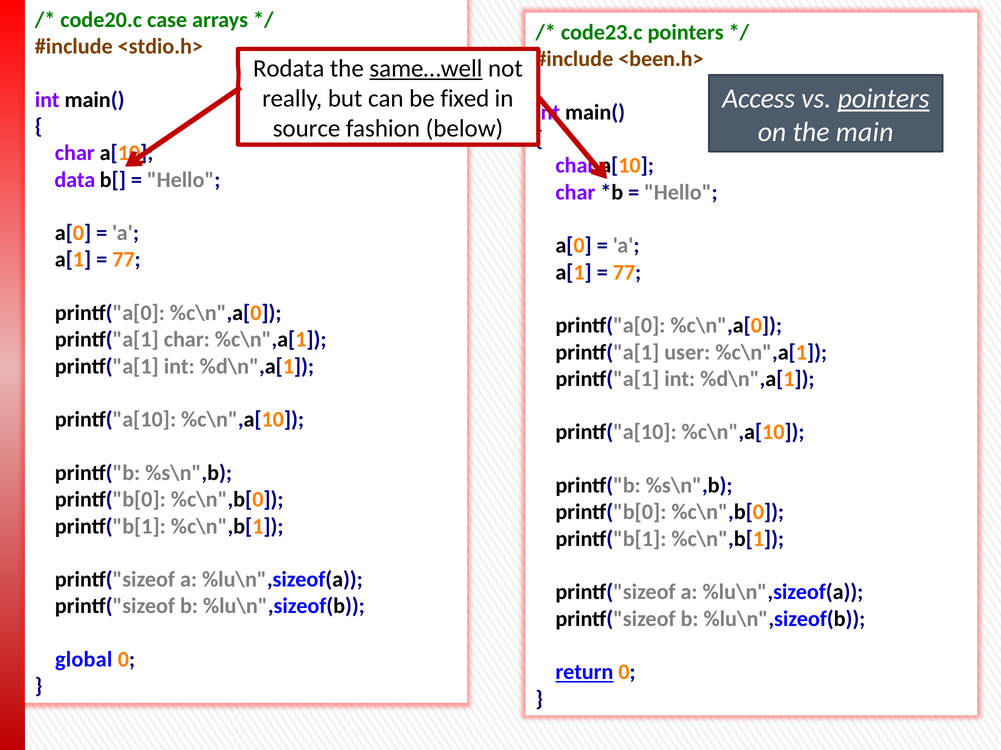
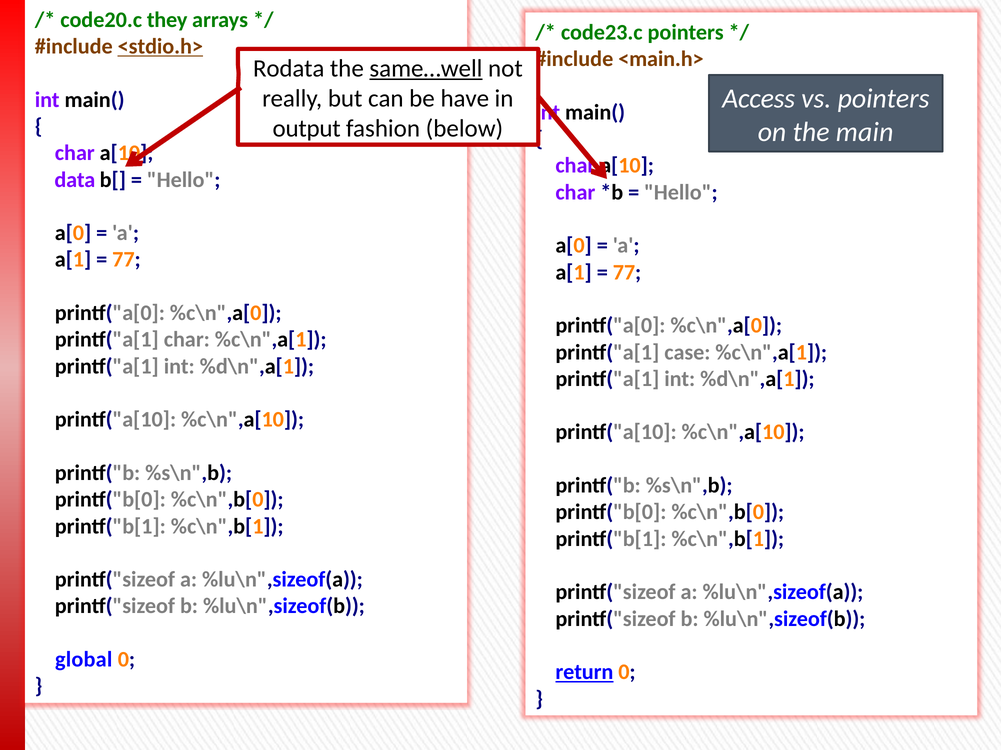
case: case -> they (167, 20)
<stdio.h> underline: none -> present (160, 46)
<been.h>: <been.h> -> <main.h> (661, 59)
pointers underline: present -> none (884, 99)
fixed: fixed -> have (465, 99)
source: source -> output (307, 129)
user: user -> case (687, 353)
